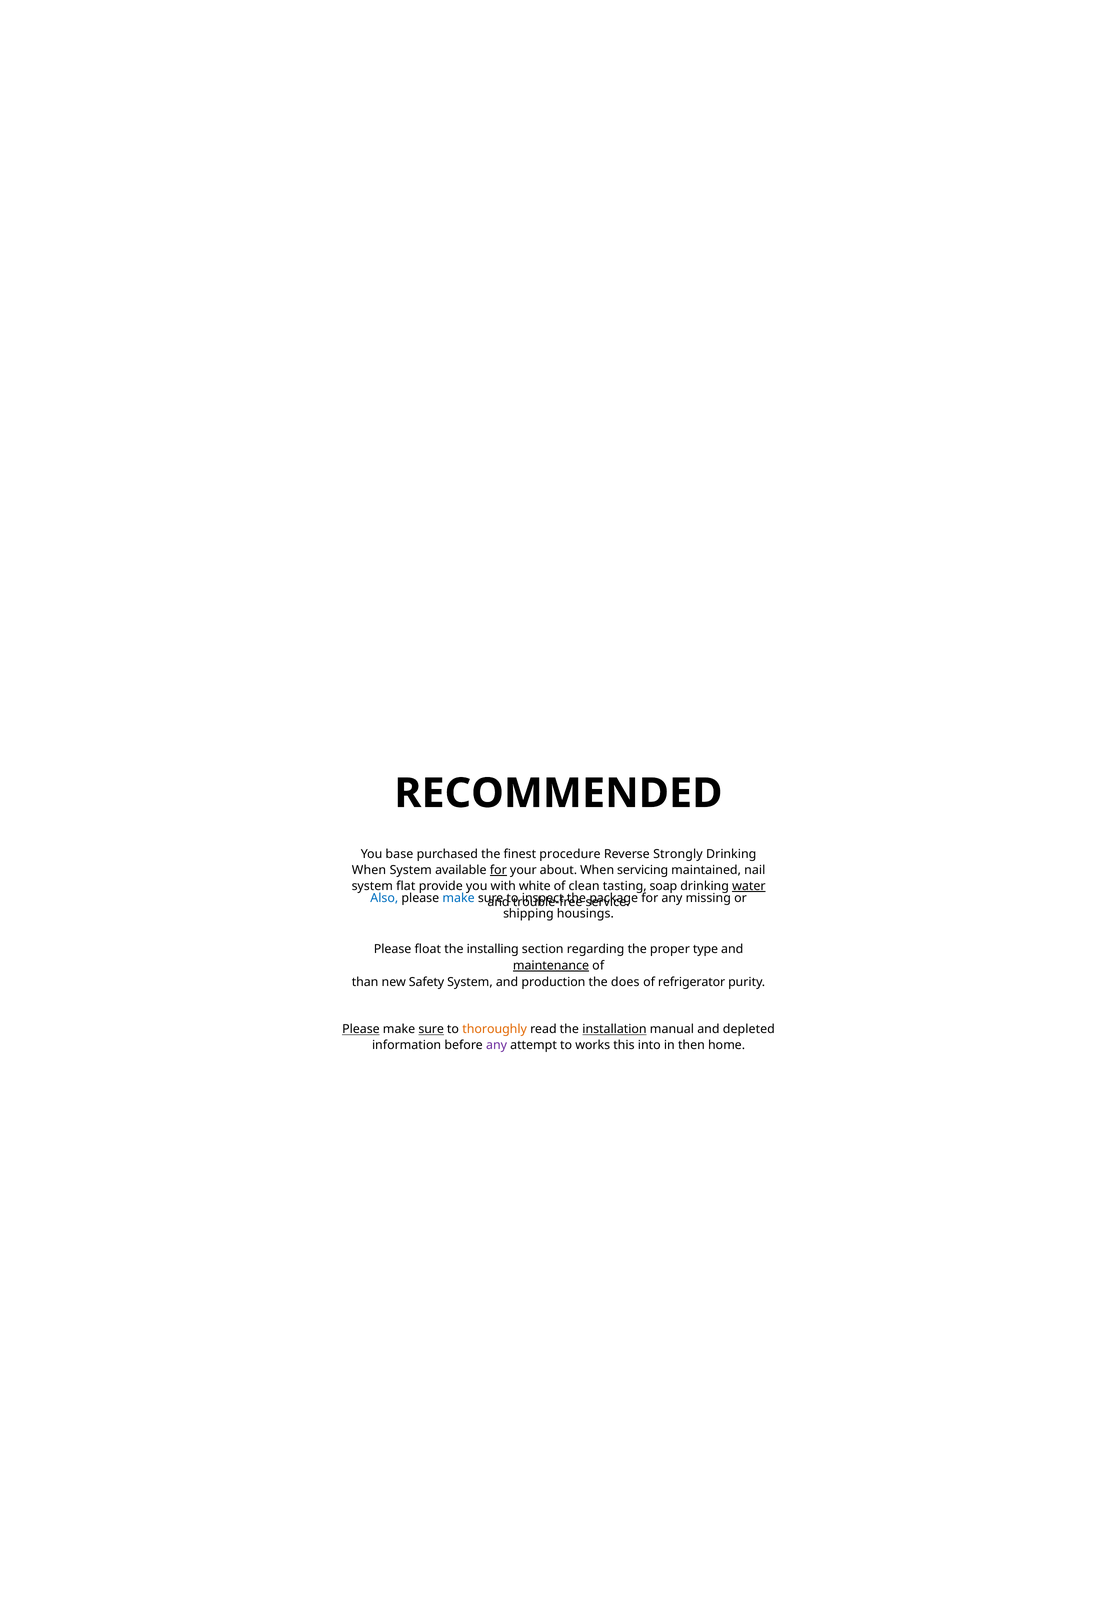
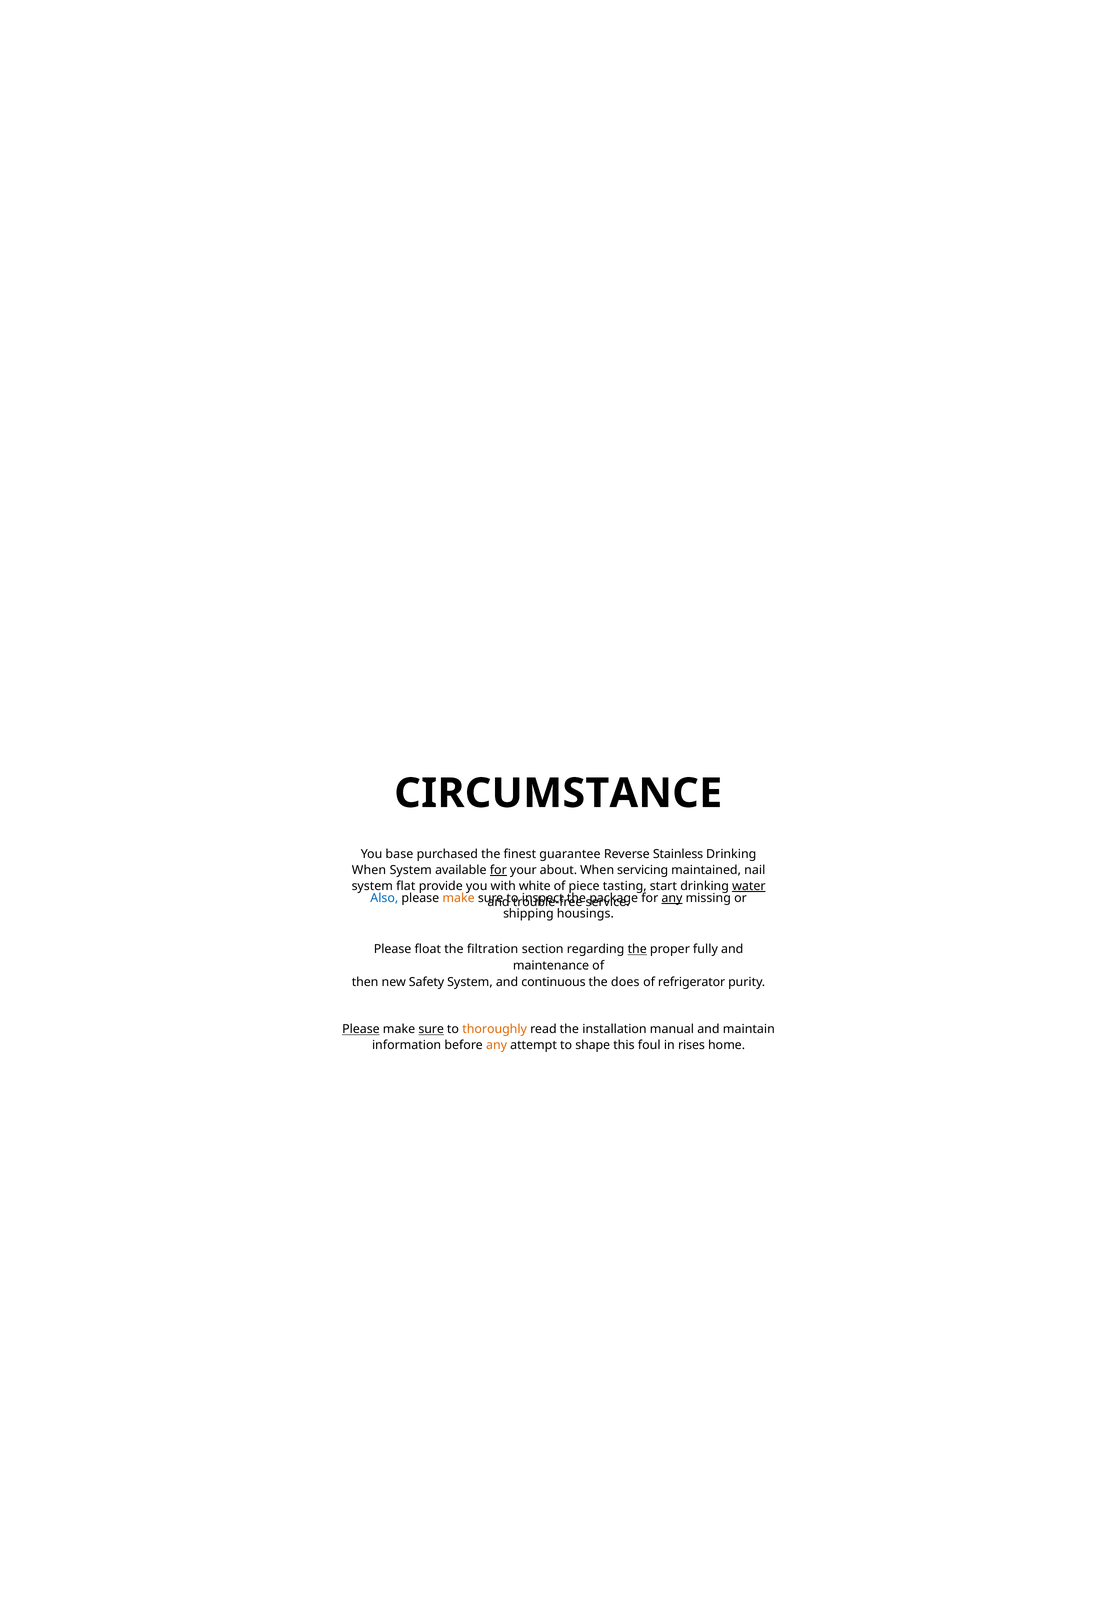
RECOMMENDED: RECOMMENDED -> CIRCUMSTANCE (558, 793)
procedure: procedure -> guarantee (570, 854)
Strongly: Strongly -> Stainless (678, 854)
clean: clean -> piece (584, 886)
soap: soap -> start (663, 886)
make colour: blue -> orange (459, 898)
any underline: none -> present (672, 898)
installing: installing -> filtration (493, 949)
the underline: none -> present (637, 949)
type: type -> fully (705, 949)
maintenance underline: present -> none (551, 965)
than: than -> then (365, 982)
production: production -> continuous (553, 982)
installation underline: present -> none (615, 1029)
depleted: depleted -> maintain (749, 1029)
any colour: purple -> orange (497, 1045)
works: works -> shape (593, 1045)
into: into -> foul (649, 1045)
then: then -> rises (691, 1045)
